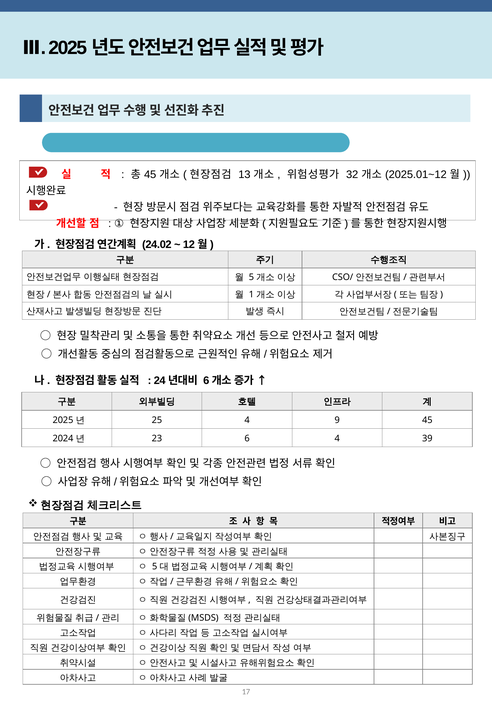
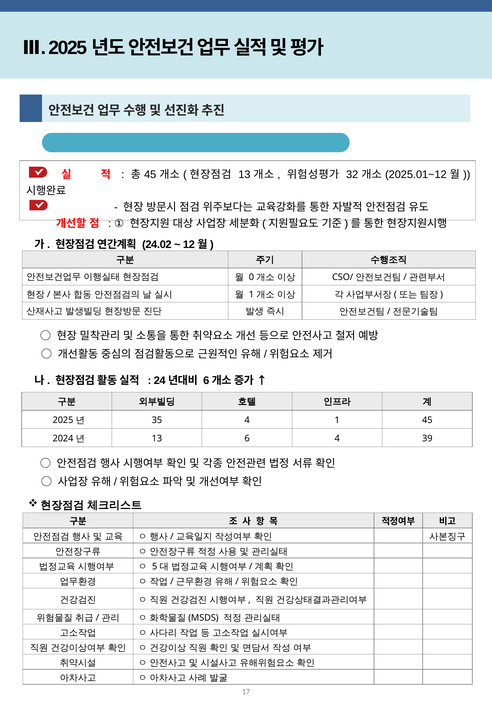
5: 5 -> 0 (251, 277)
25: 25 -> 35 (157, 420)
4 9: 9 -> 1 (337, 420)
23: 23 -> 13 (157, 438)
